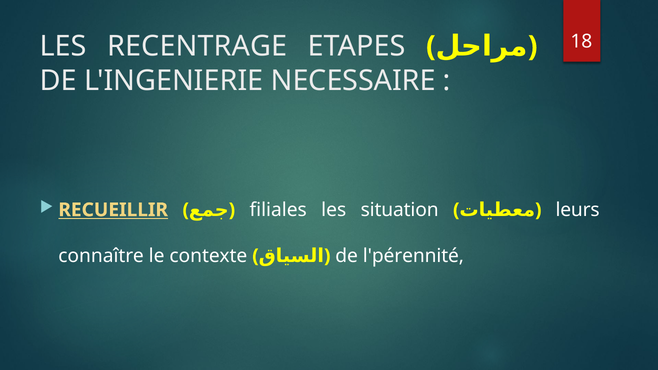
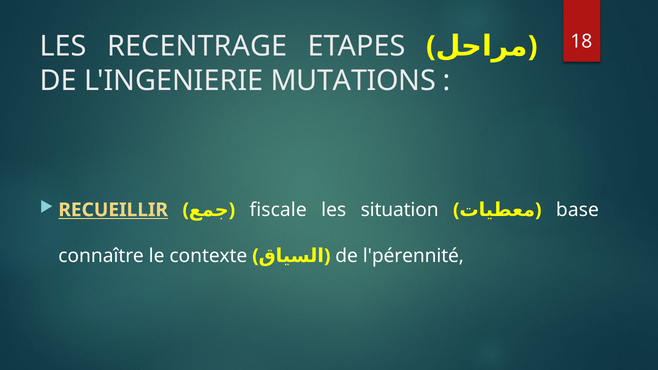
NECESSAIRE: NECESSAIRE -> MUTATIONS (353, 81)
filiales: filiales -> fiscale (278, 210)
leurs: leurs -> base (577, 210)
